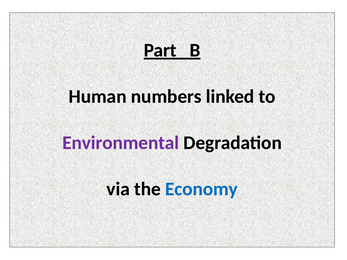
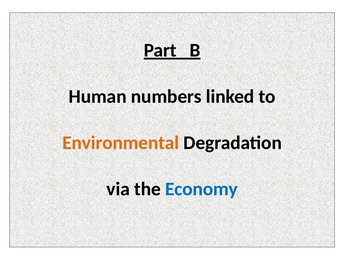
Environmental colour: purple -> orange (121, 143)
